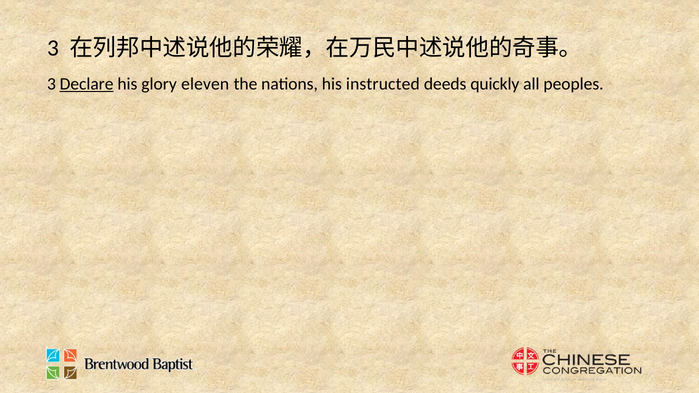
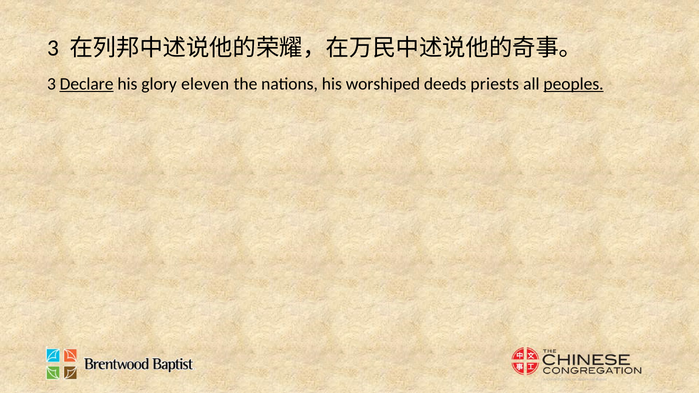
instructed: instructed -> worshiped (383, 84)
quickly: quickly -> priests (495, 84)
peoples underline: none -> present (574, 84)
